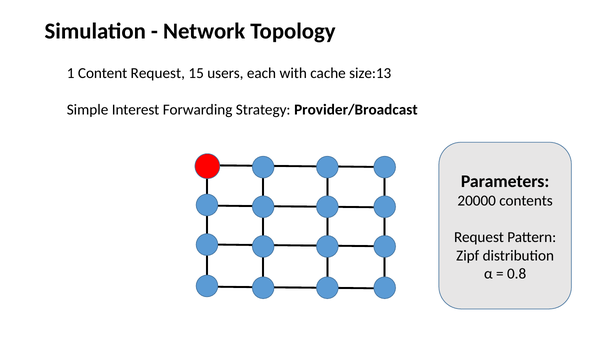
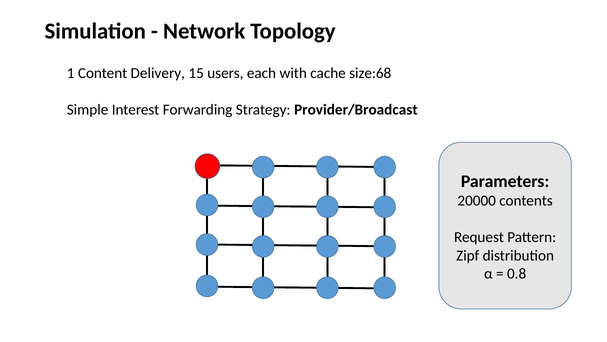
Content Request: Request -> Delivery (158, 73)
size:13: size:13 -> size:68 (370, 73)
